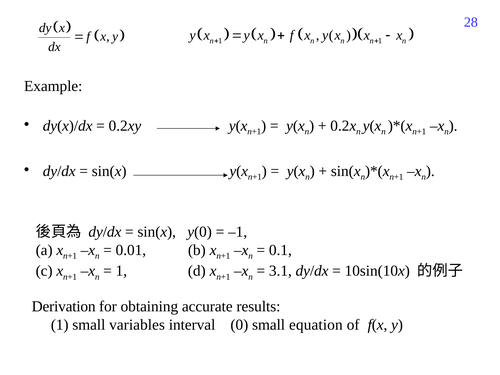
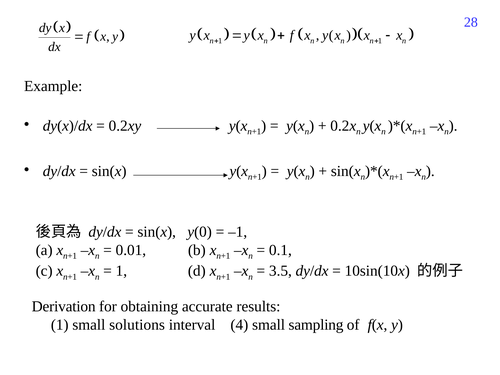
3.1: 3.1 -> 3.5 (280, 271)
variables: variables -> solutions (137, 325)
0: 0 -> 4 (239, 325)
equation: equation -> sampling (316, 325)
